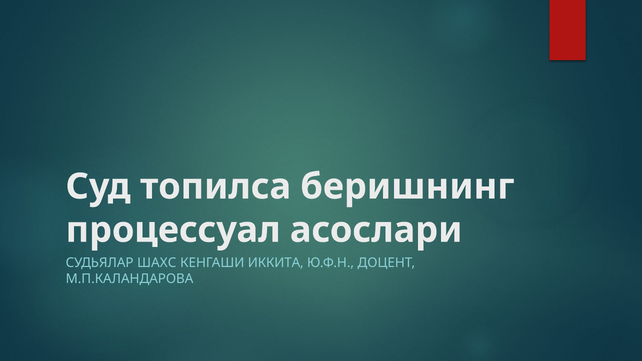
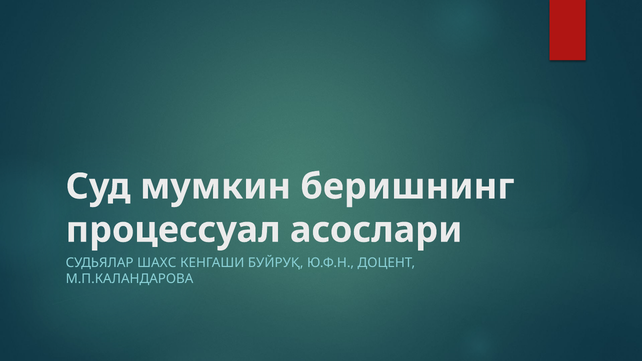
топилса: топилса -> мумкин (216, 187)
ИККИТА: ИККИТА -> БУЙРУҚ (276, 263)
